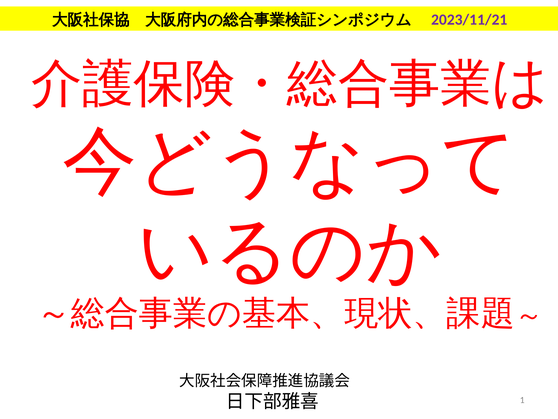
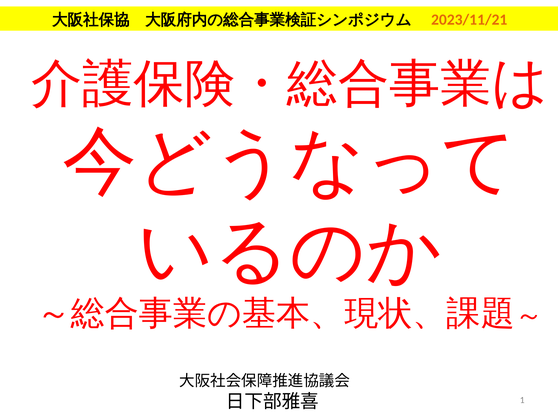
2023/11/21 colour: purple -> orange (469, 20)
